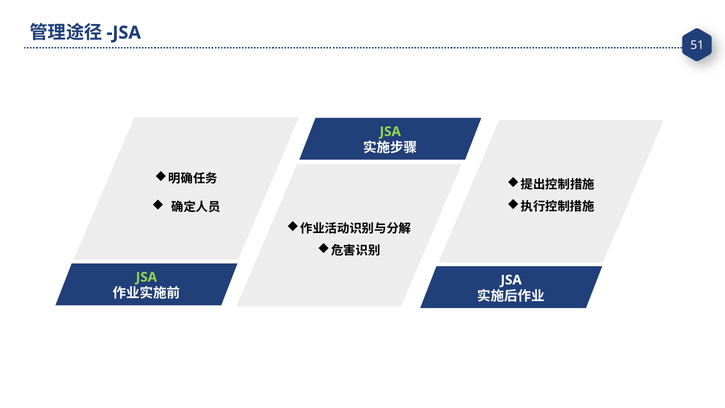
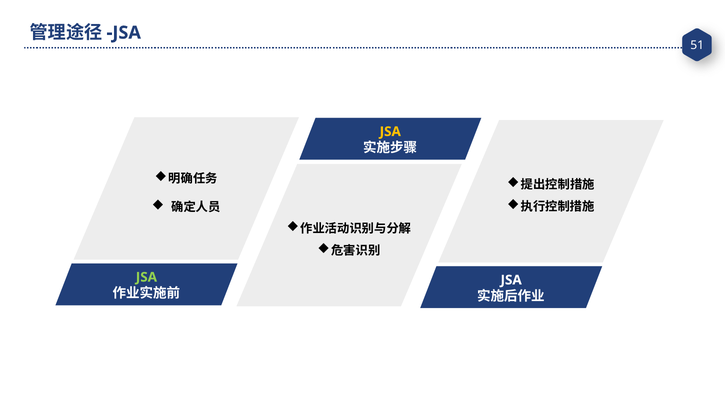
JSA colour: light green -> yellow (390, 132)
